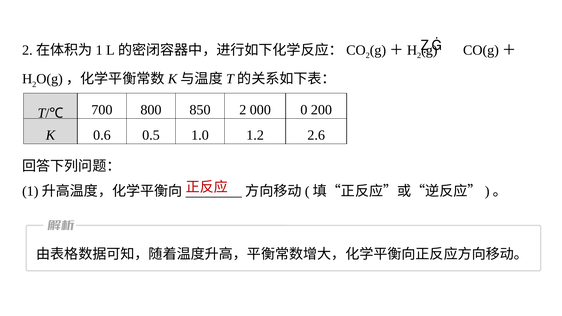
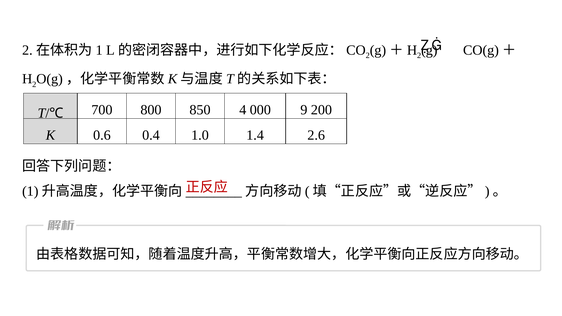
850 2: 2 -> 4 (243, 110)
0: 0 -> 9 (304, 110)
0.5: 0.5 -> 0.4 (151, 135)
1.2: 1.2 -> 1.4 (255, 135)
